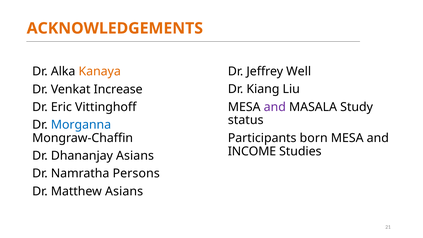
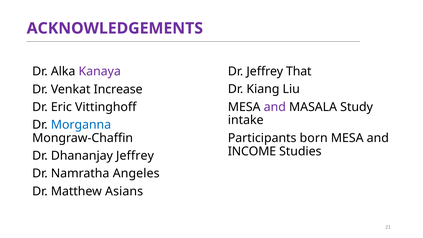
ACKNOWLEDGEMENTS colour: orange -> purple (115, 28)
Kanaya colour: orange -> purple (100, 72)
Well: Well -> That (299, 71)
status: status -> intake (246, 120)
Dhananjay Asians: Asians -> Jeffrey (135, 156)
Persons: Persons -> Angeles (136, 174)
